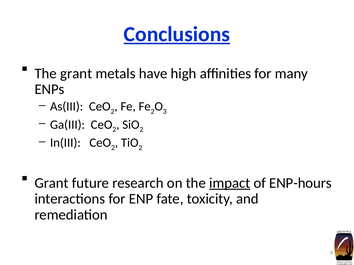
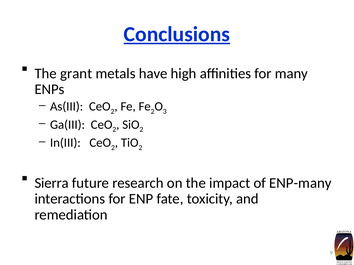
Grant: Grant -> Sierra (52, 183)
impact underline: present -> none (230, 183)
ENP-hours: ENP-hours -> ENP-many (300, 183)
